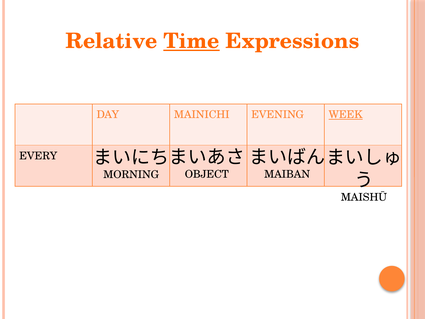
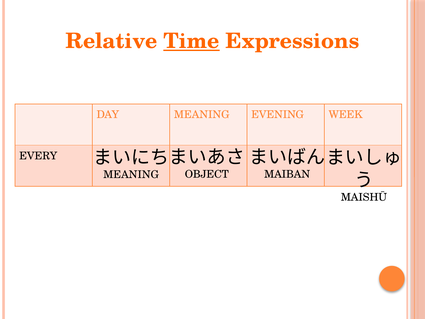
DAY MAINICHI: MAINICHI -> MEANING (202, 115)
WEEK underline: present -> none (346, 115)
MORNING: MORNING -> MEANING (131, 175)
